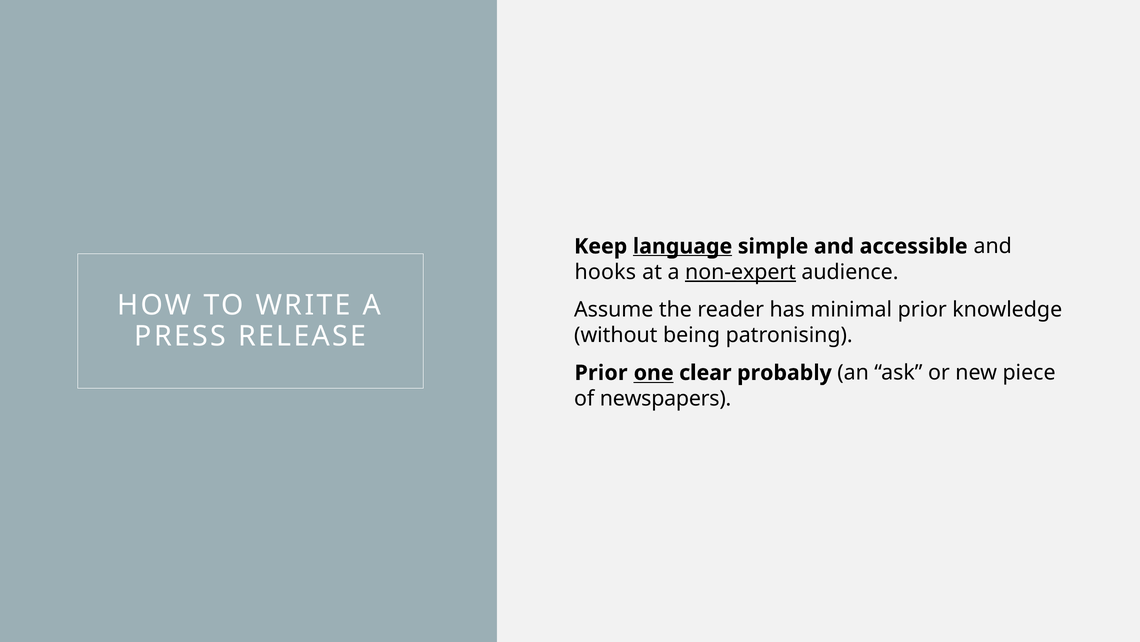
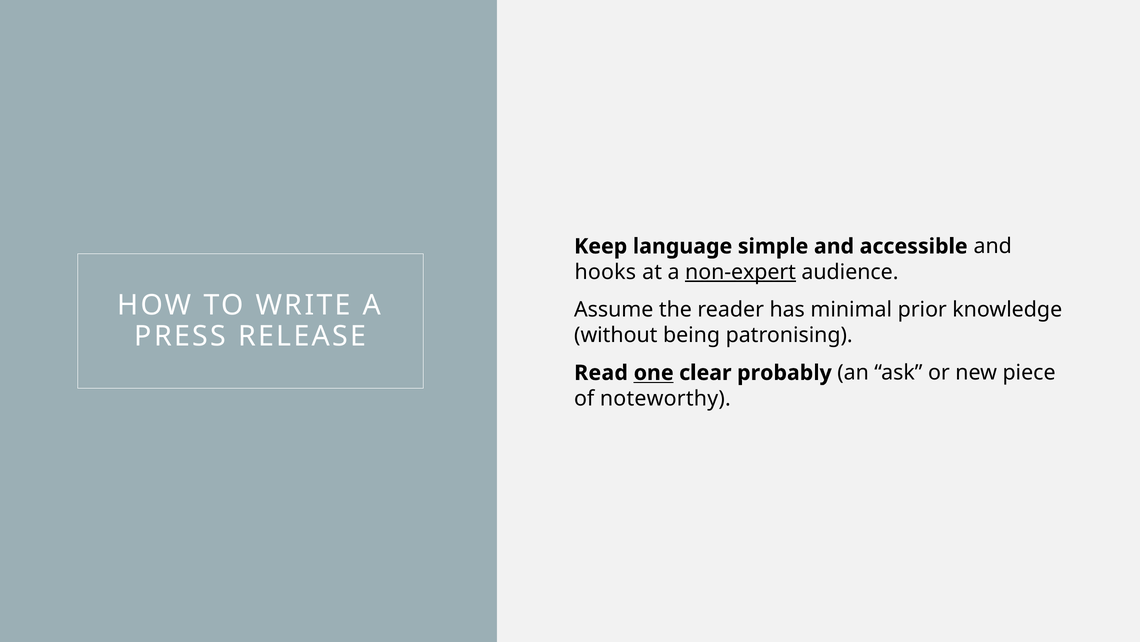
language underline: present -> none (683, 246)
Prior: Prior -> Read (601, 372)
newspapers: newspapers -> noteworthy (665, 398)
